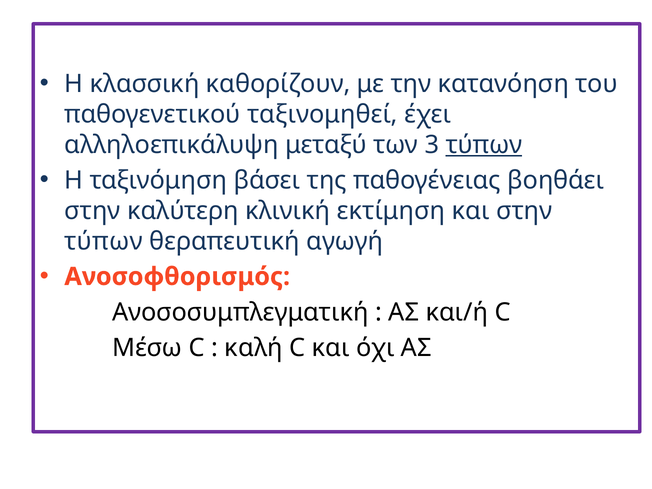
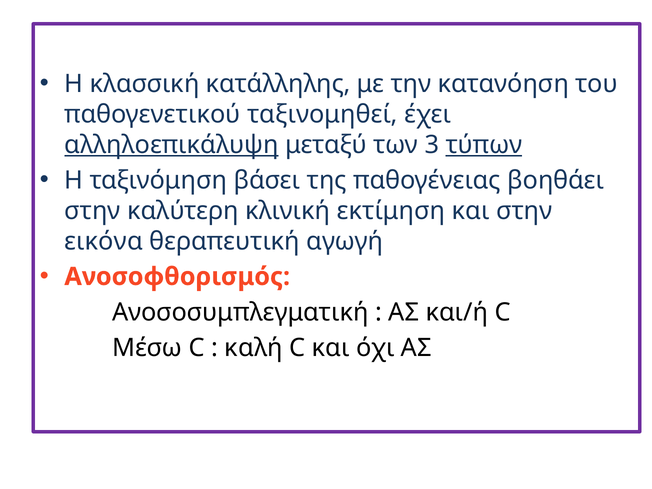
καθορίζουν: καθορίζουν -> κατάλληλης (278, 84)
αλληλοεπικάλυψη underline: none -> present (172, 145)
τύπων: τύπων -> εικόνα (104, 241)
